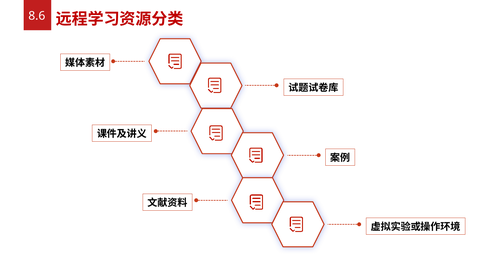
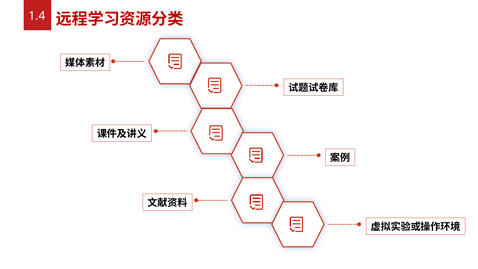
8.6: 8.6 -> 1.4 (37, 16)
